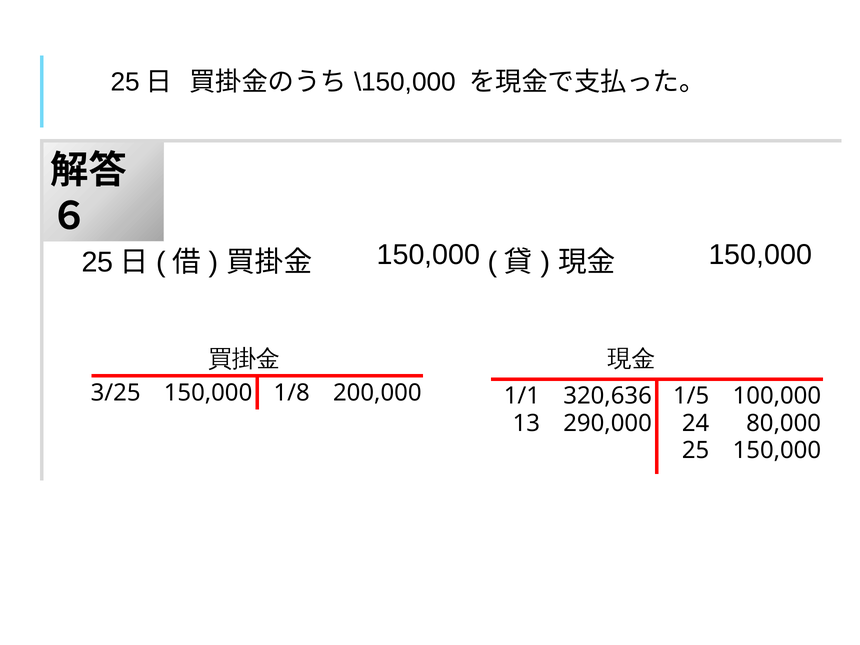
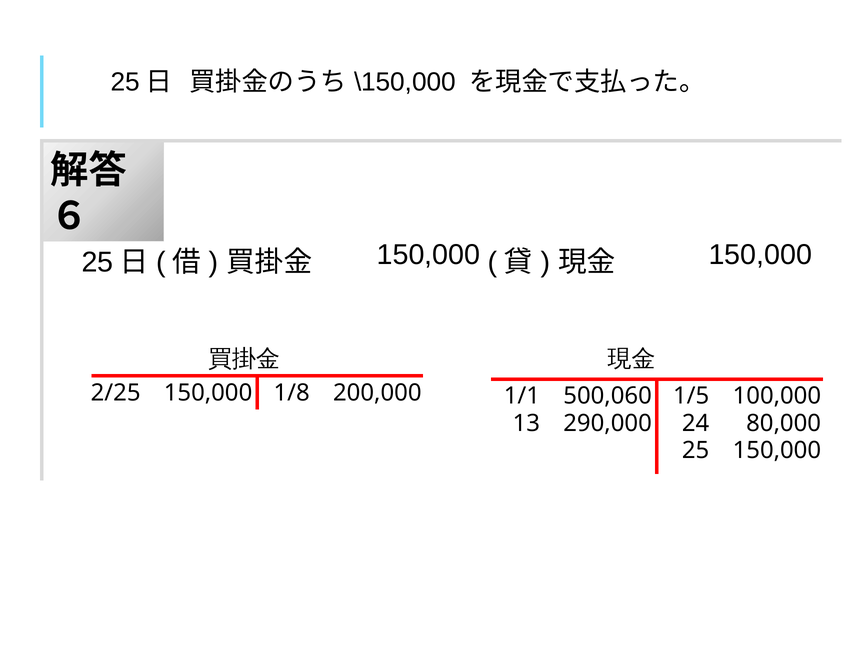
3/25: 3/25 -> 2/25 (116, 393)
320,636: 320,636 -> 500,060 (608, 396)
